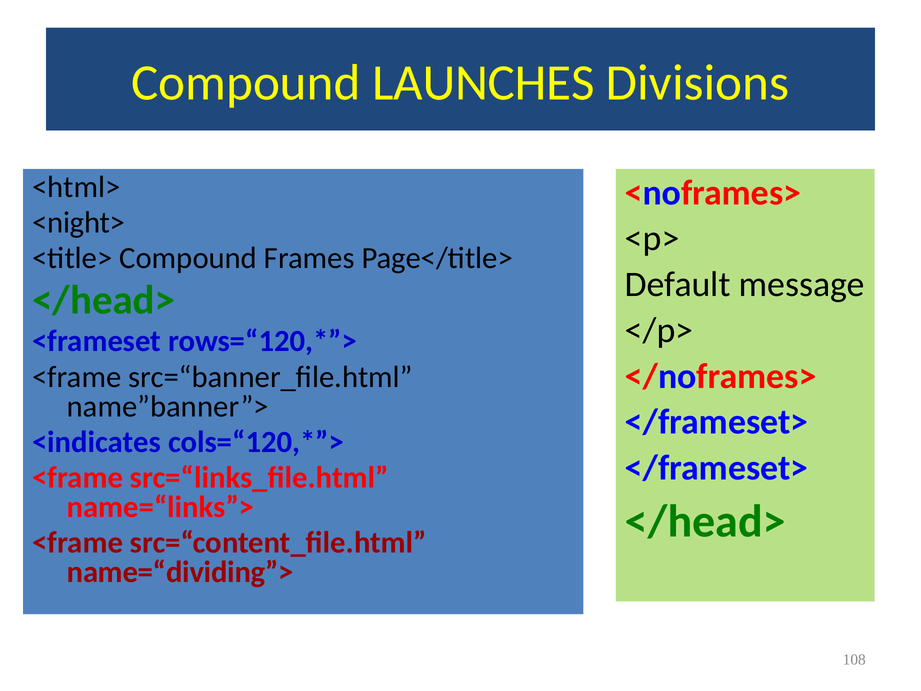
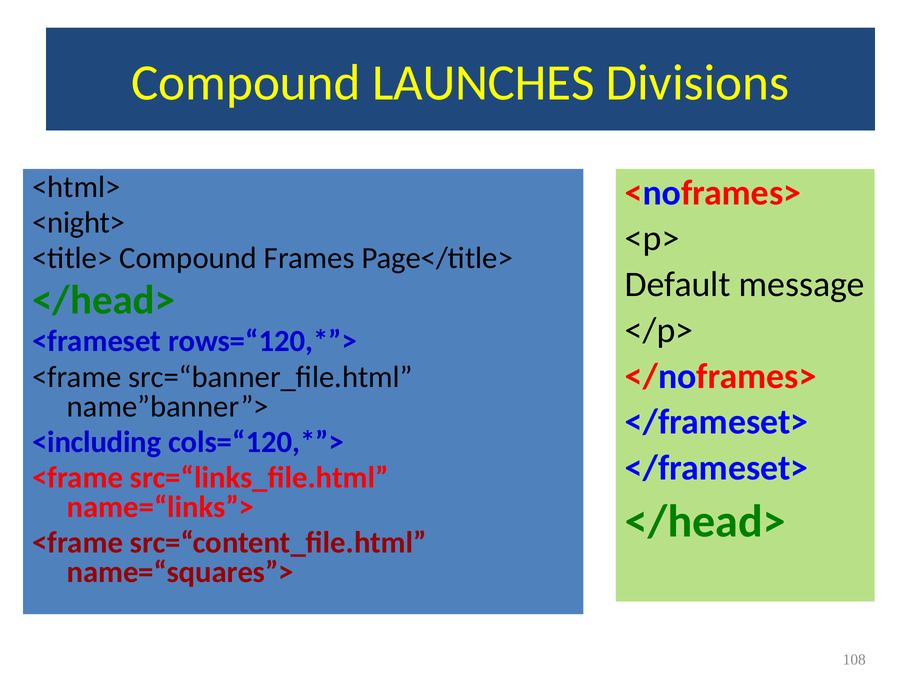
<indicates: <indicates -> <including (97, 442)
name=“dividing”>: name=“dividing”> -> name=“squares”> (180, 572)
